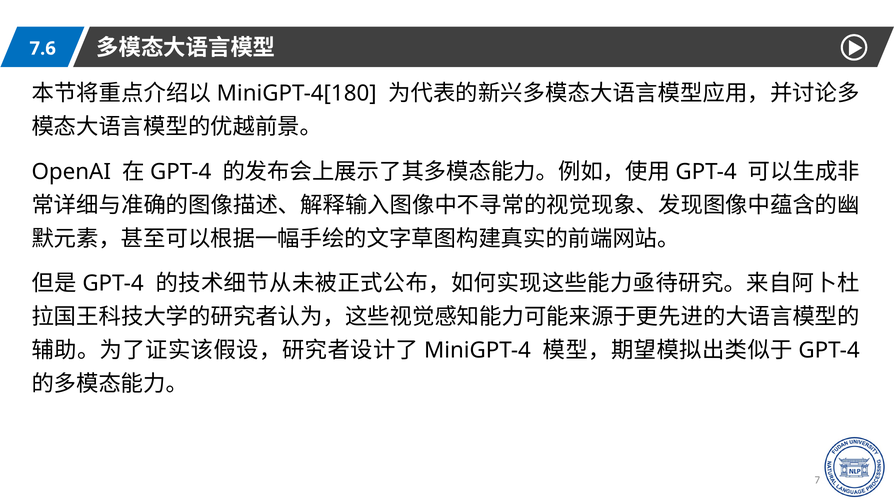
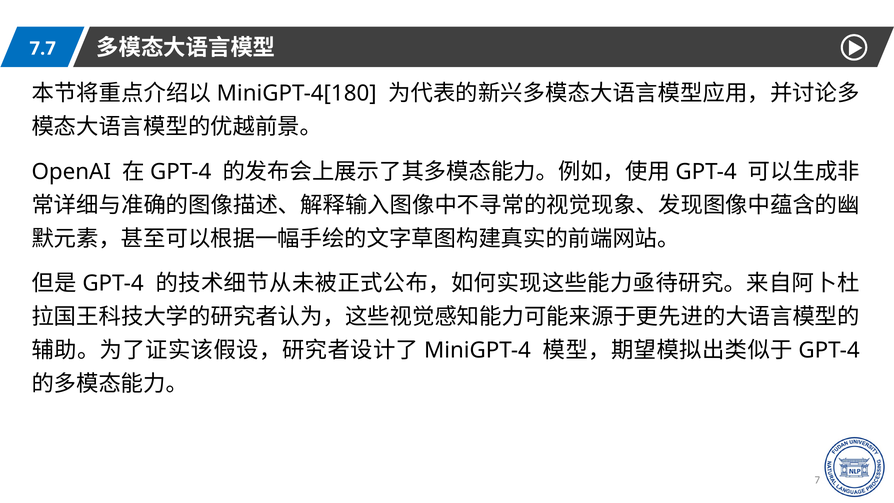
7.6: 7.6 -> 7.7 (43, 48)
